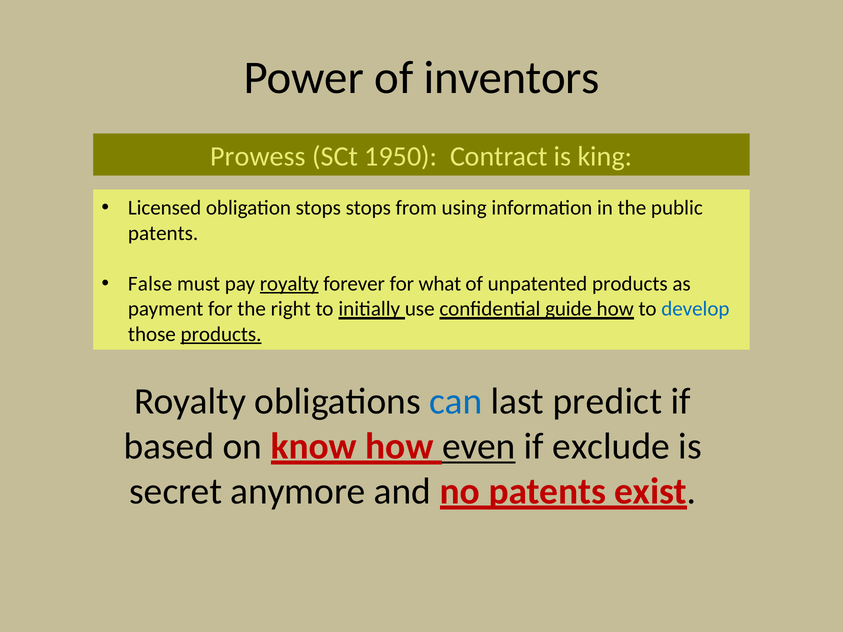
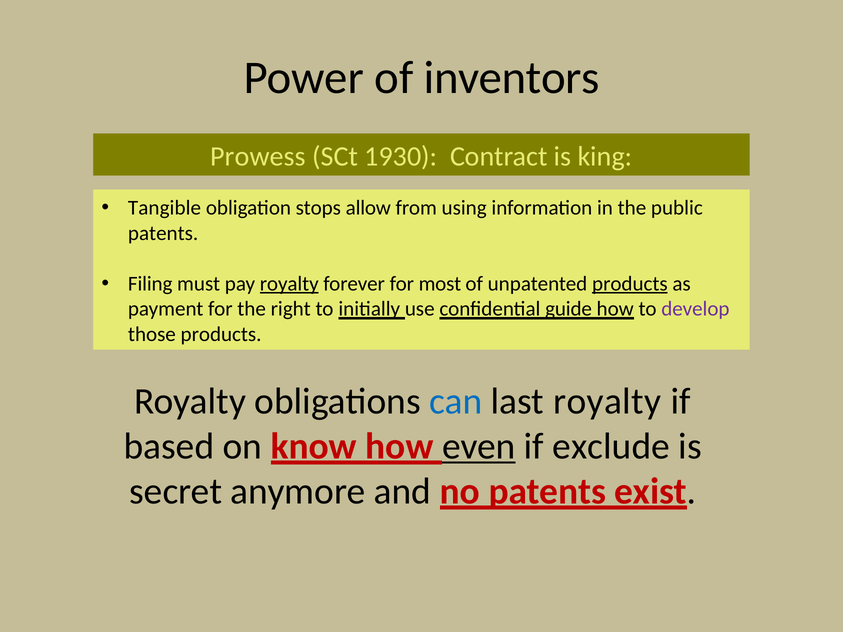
1950: 1950 -> 1930 (401, 157)
Licensed: Licensed -> Tangible (165, 208)
stops stops: stops -> allow (368, 208)
False: False -> Filing (150, 284)
what: what -> most (440, 284)
products underline: none -> present (630, 284)
develop colour: blue -> purple (695, 309)
products underline: present -> none (221, 334)
last predict: predict -> royalty (607, 402)
